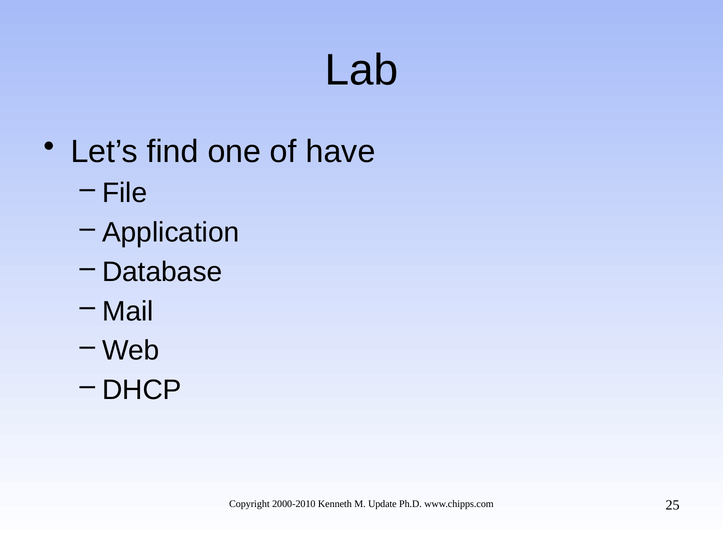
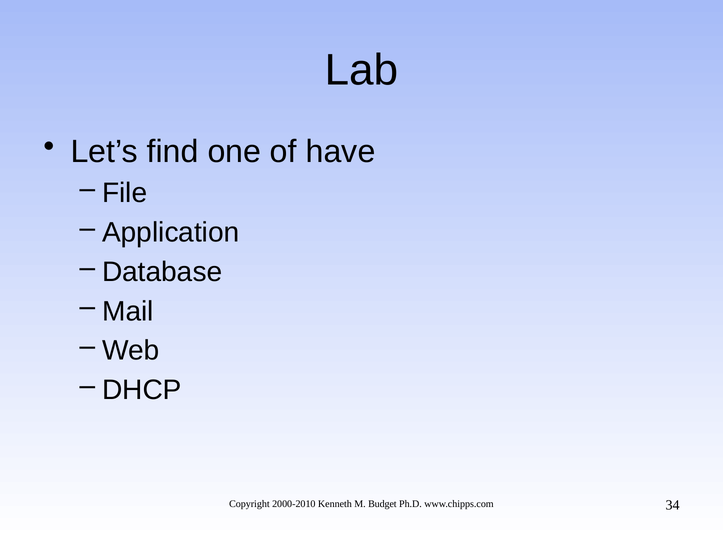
Update: Update -> Budget (382, 504)
25: 25 -> 34 (673, 506)
